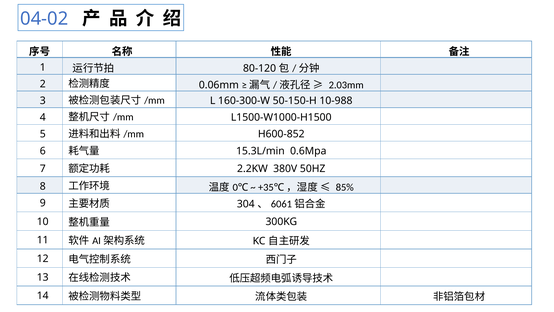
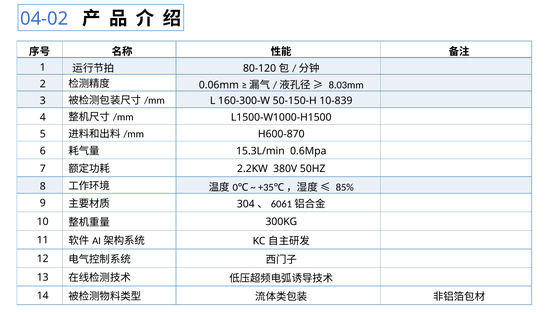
2.03mm: 2.03mm -> 8.03mm (346, 85)
10-988: 10-988 -> 10-839 (336, 101)
H600-852: H600-852 -> H600-870 (281, 134)
